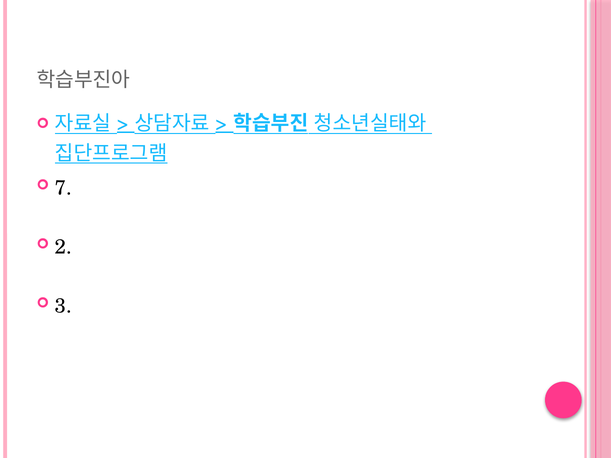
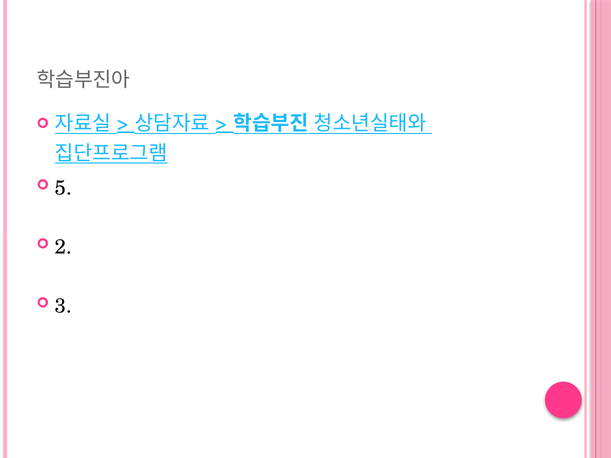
7: 7 -> 5 (63, 188)
